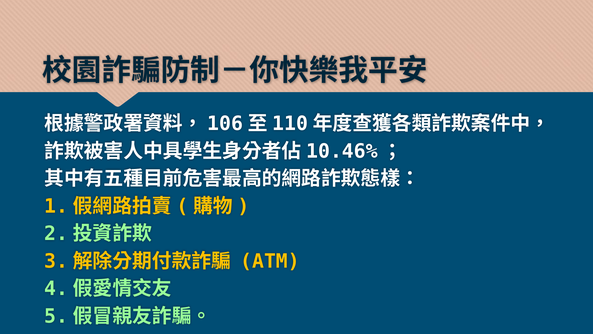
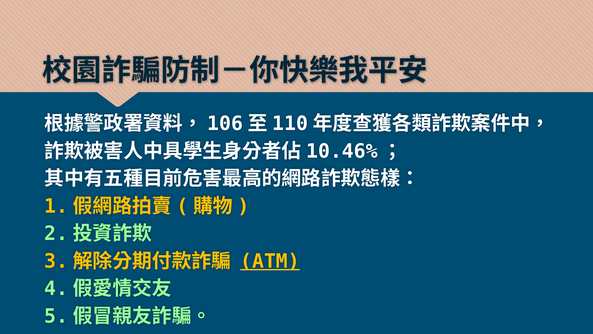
ATM underline: none -> present (270, 261)
